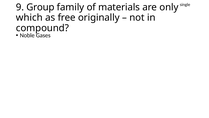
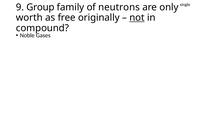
materials: materials -> neutrons (119, 7)
which: which -> worth (29, 18)
not underline: none -> present (137, 18)
